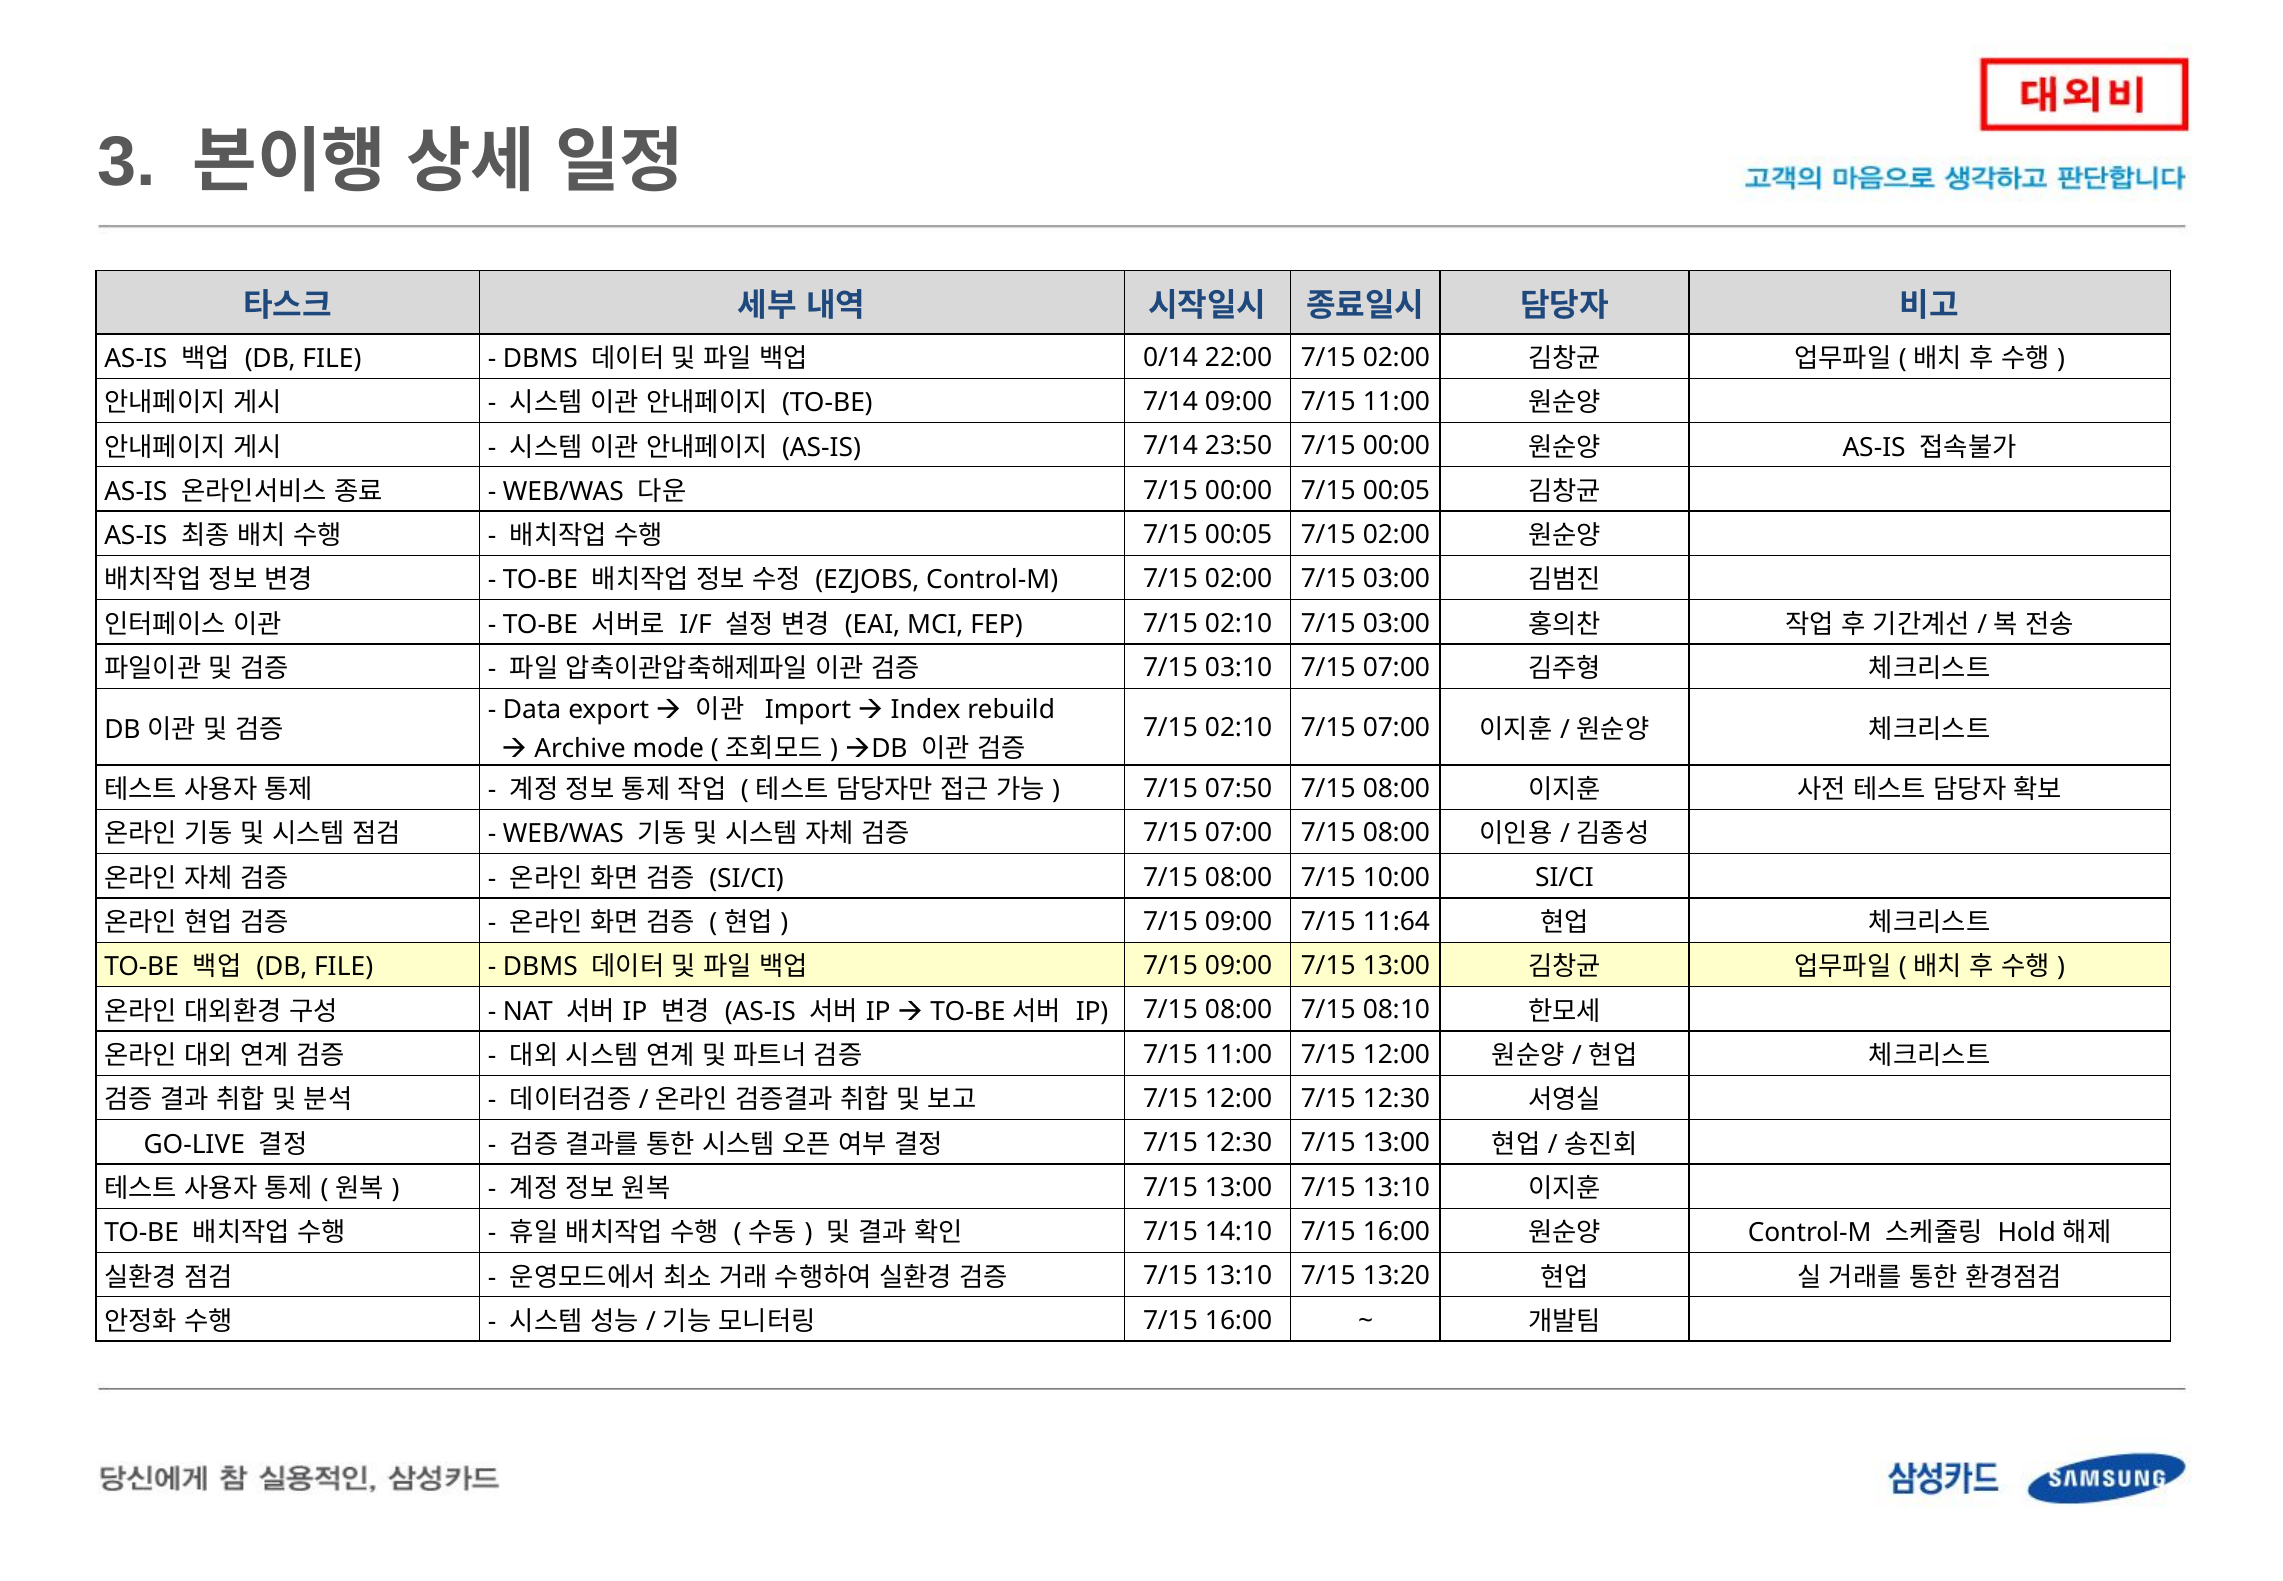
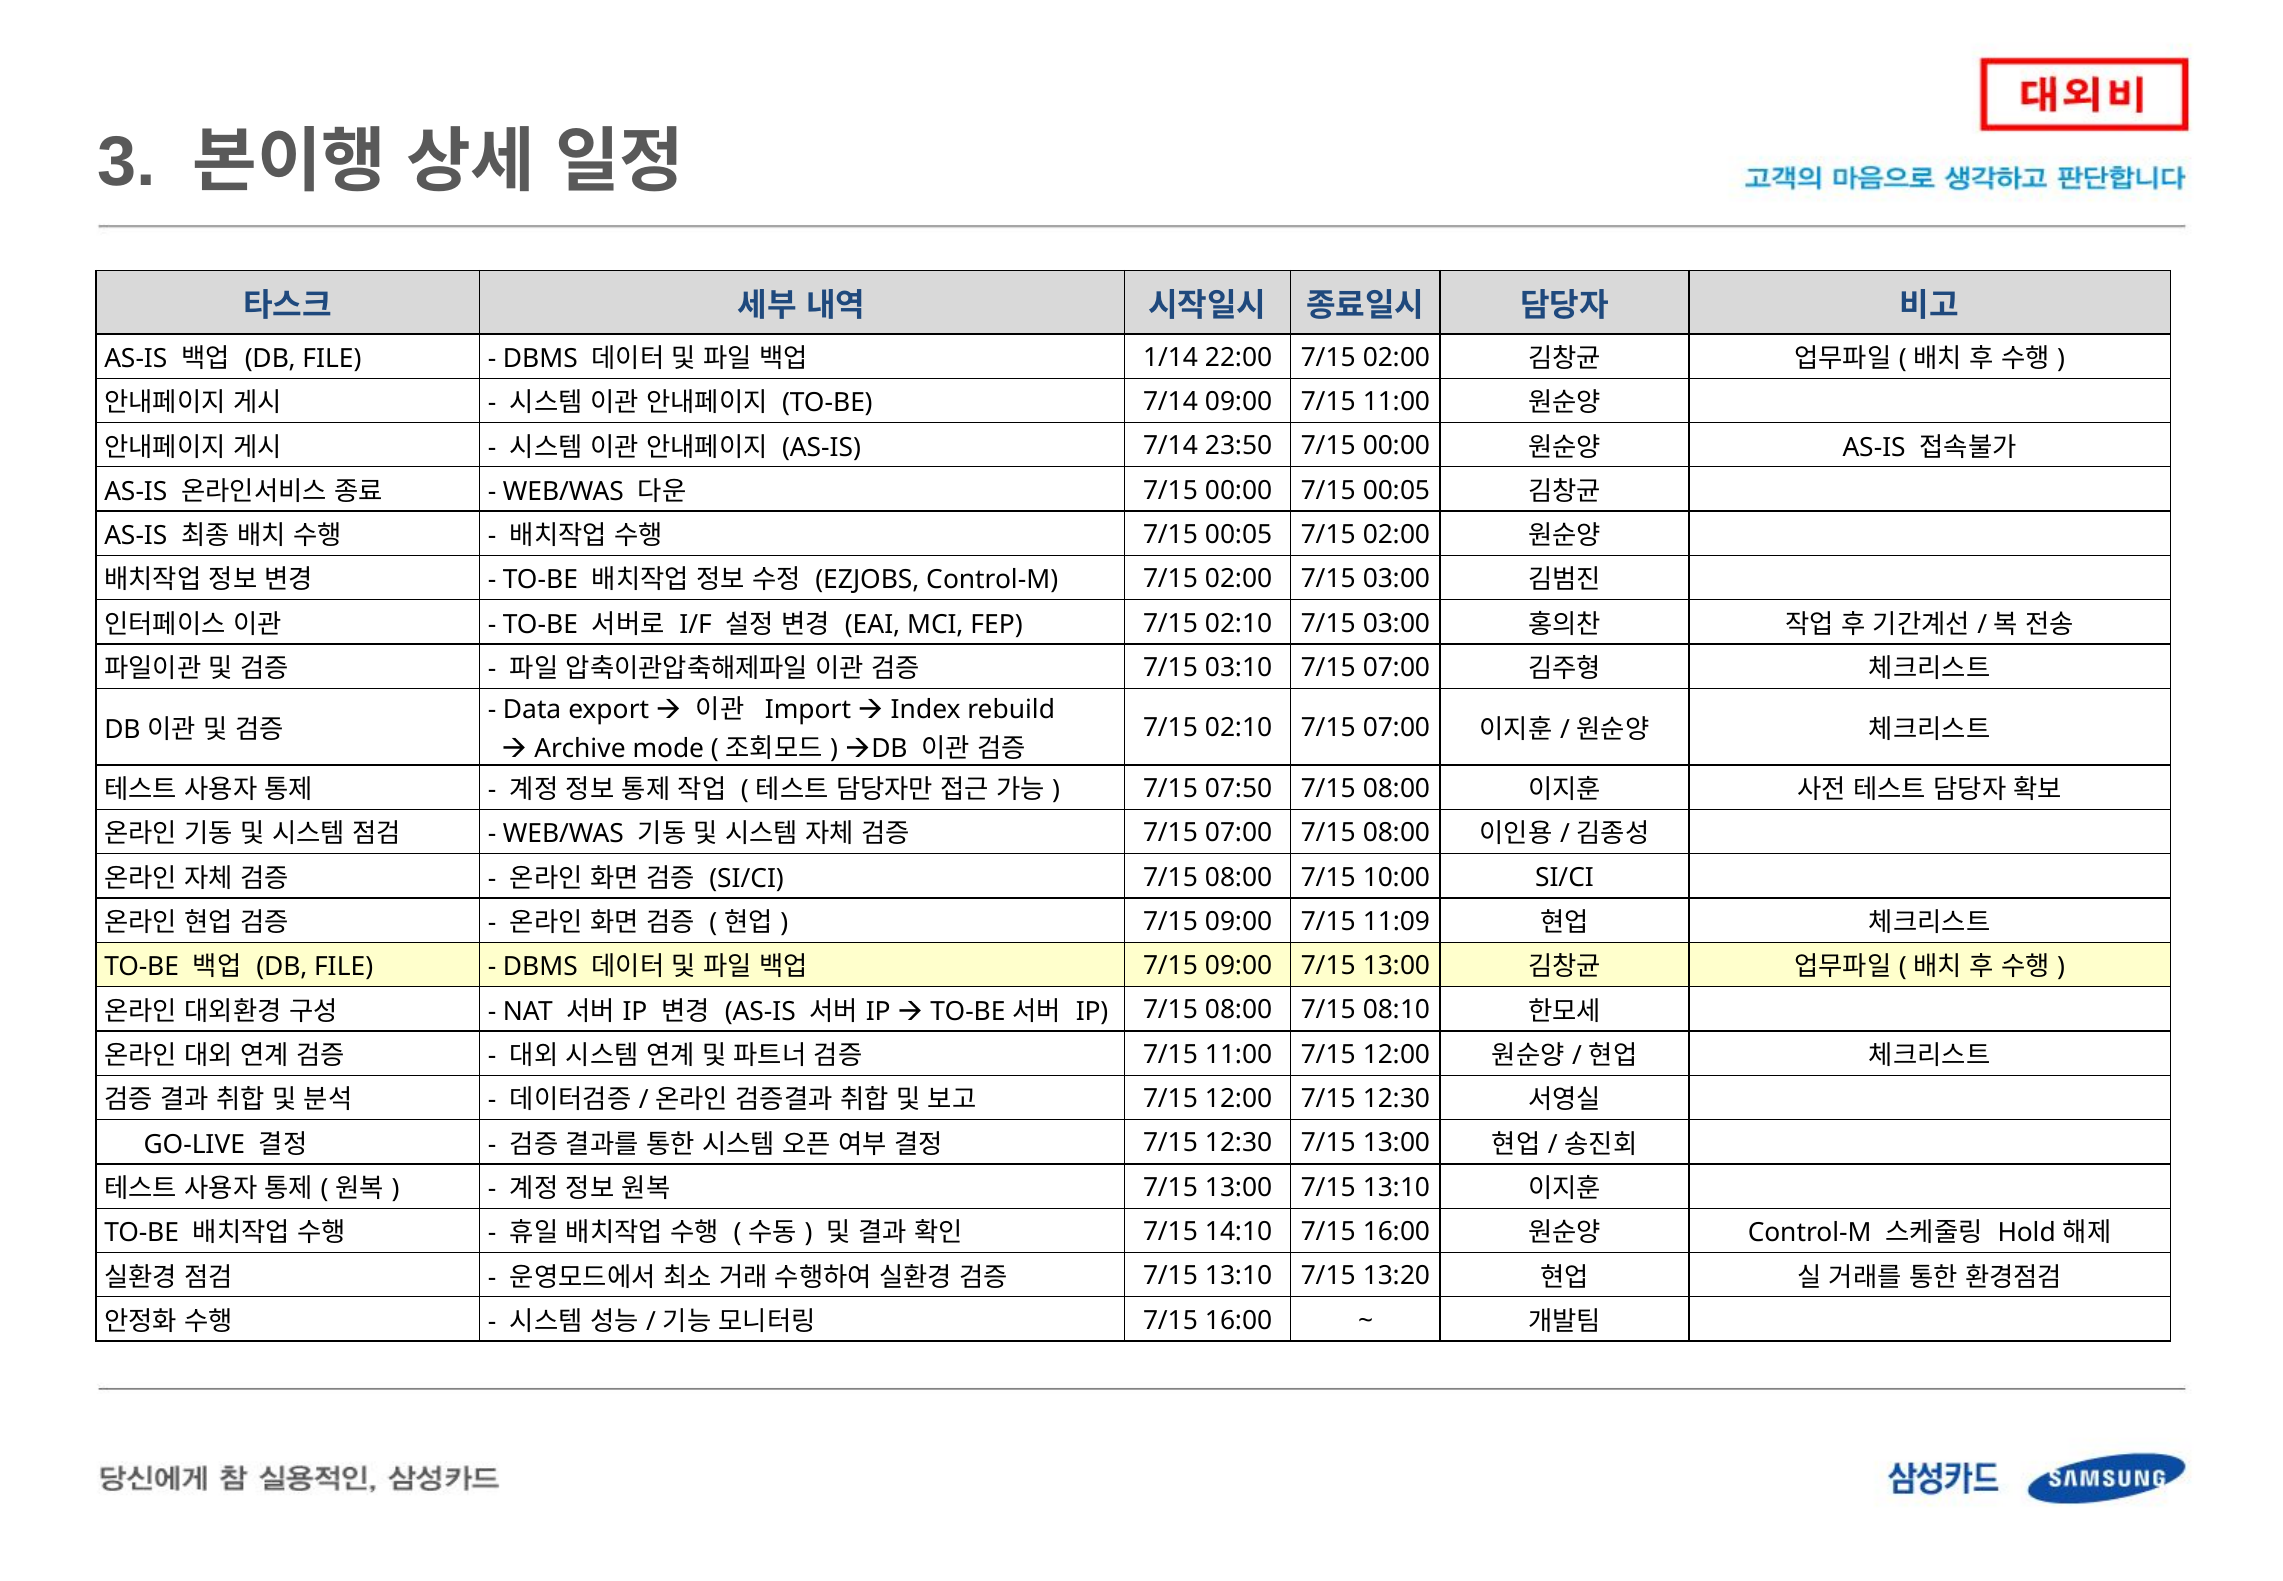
0/14: 0/14 -> 1/14 (1171, 357)
11:64: 11:64 -> 11:09 (1396, 921)
